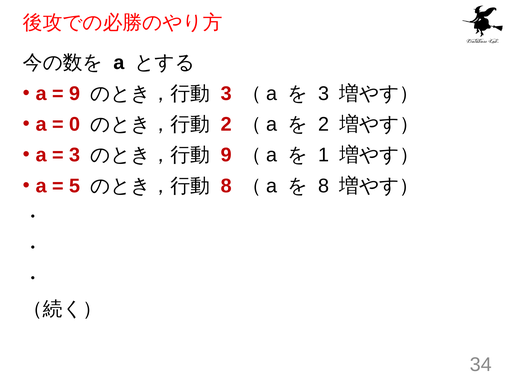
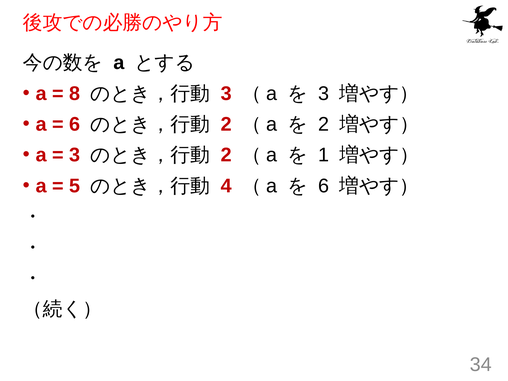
9: 9 -> 8 (75, 94)
0: 0 -> 6 (75, 124)
9: 9 -> 2 (226, 155)
8: 8 -> 4 (226, 186)
8: 8 -> 6 (324, 186)
